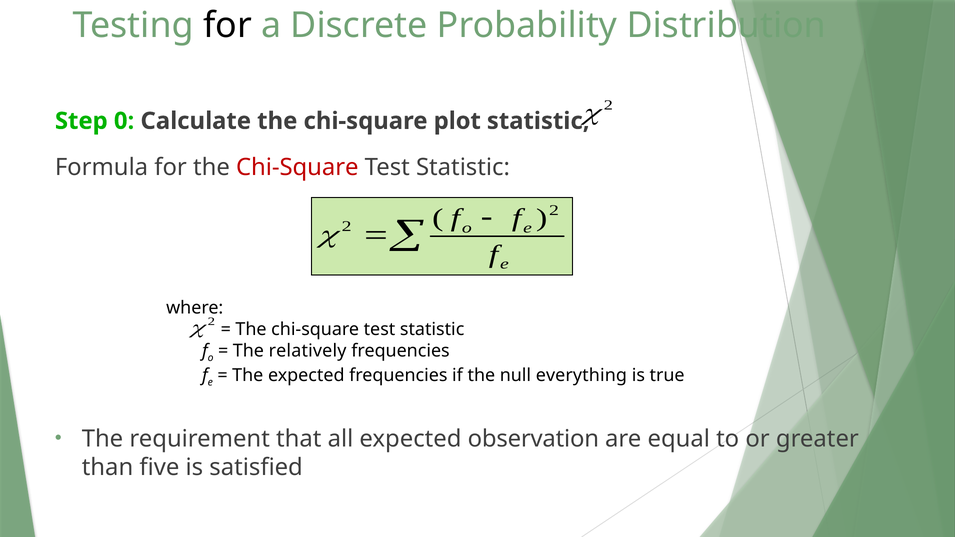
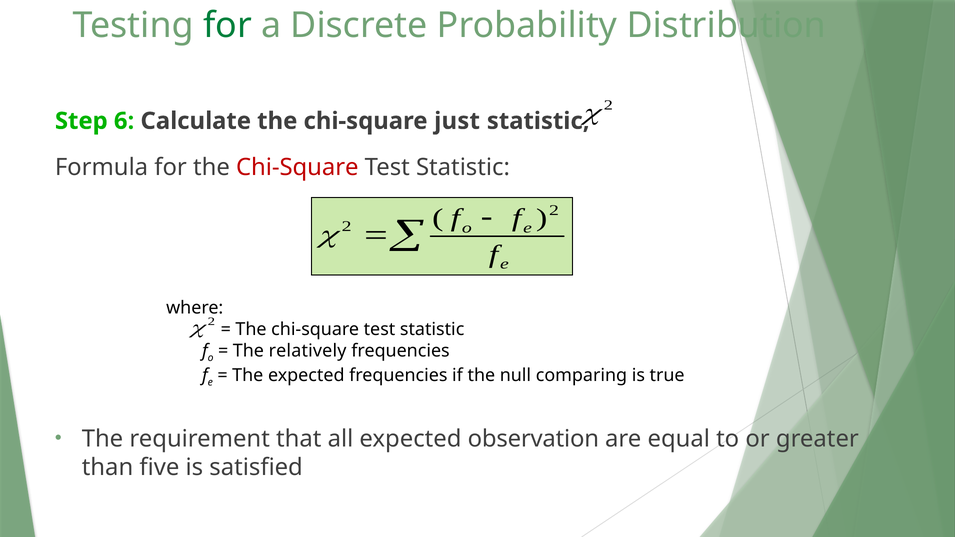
for colour: black -> green (227, 25)
0: 0 -> 6 (124, 121)
plot: plot -> just (457, 121)
everything: everything -> comparing (581, 375)
